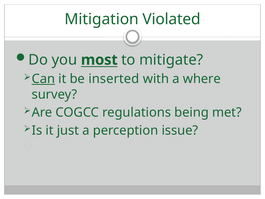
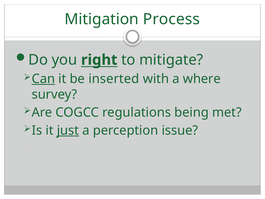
Violated: Violated -> Process (171, 19)
most: most -> right (99, 60)
just underline: none -> present (68, 130)
